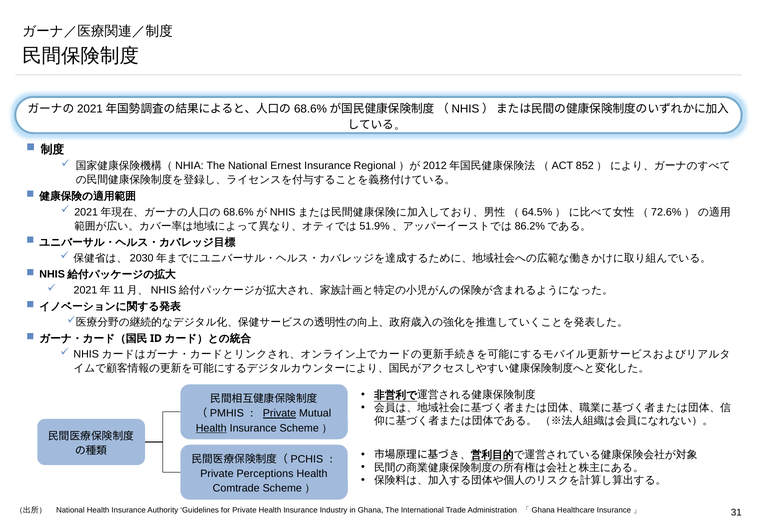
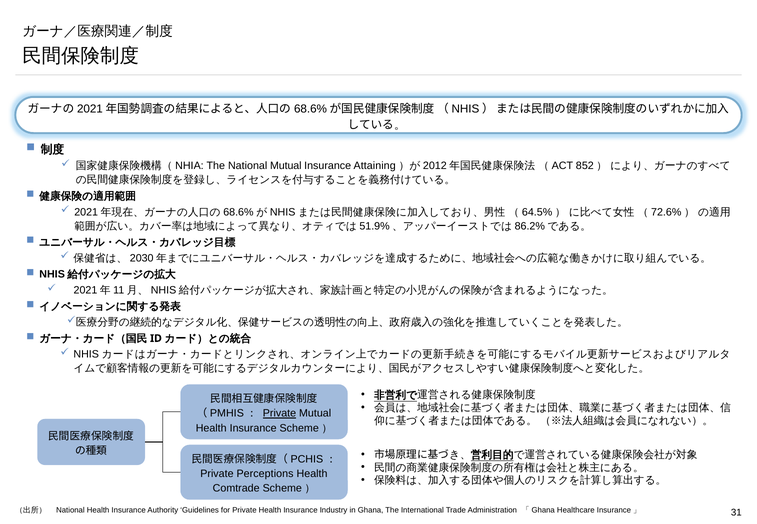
National Ernest: Ernest -> Mutual (286, 166)
Regional: Regional -> Attaining (375, 166)
Health underline: present -> none (211, 428)
